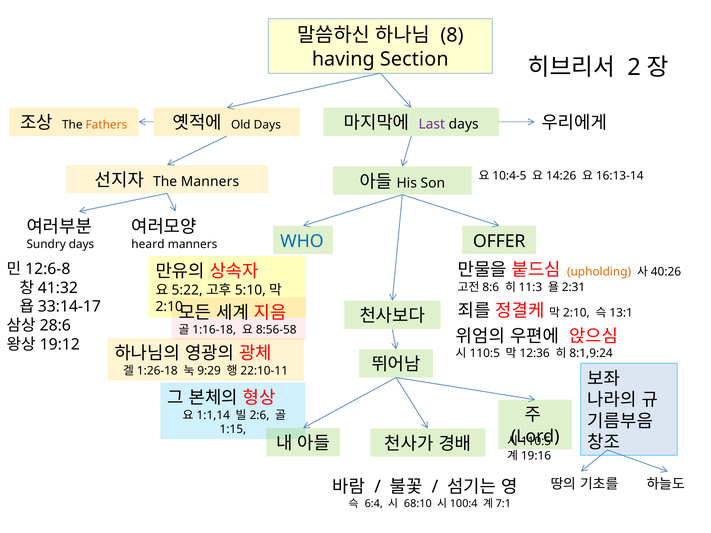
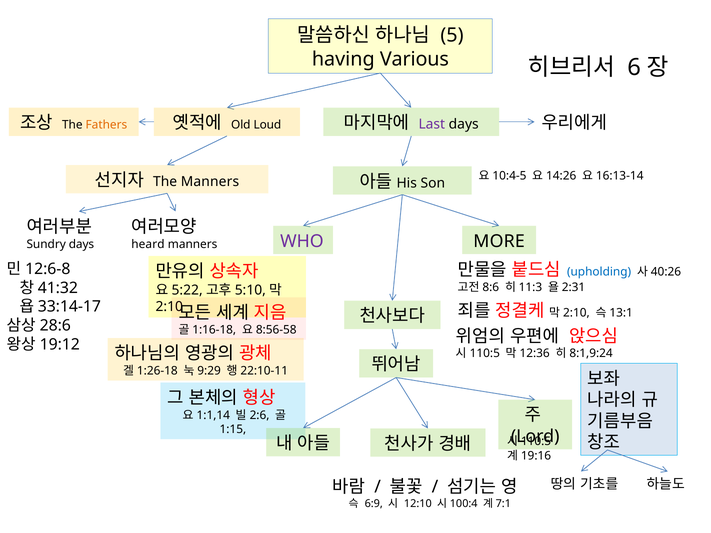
8: 8 -> 5 (452, 35)
Section: Section -> Various (414, 59)
2: 2 -> 6 (634, 67)
Old Days: Days -> Loud (267, 125)
WHO colour: blue -> purple (302, 241)
OFFER: OFFER -> MORE (499, 241)
upholding colour: orange -> blue (599, 272)
6:4: 6:4 -> 6:9 (374, 504)
68:10: 68:10 -> 12:10 (418, 504)
